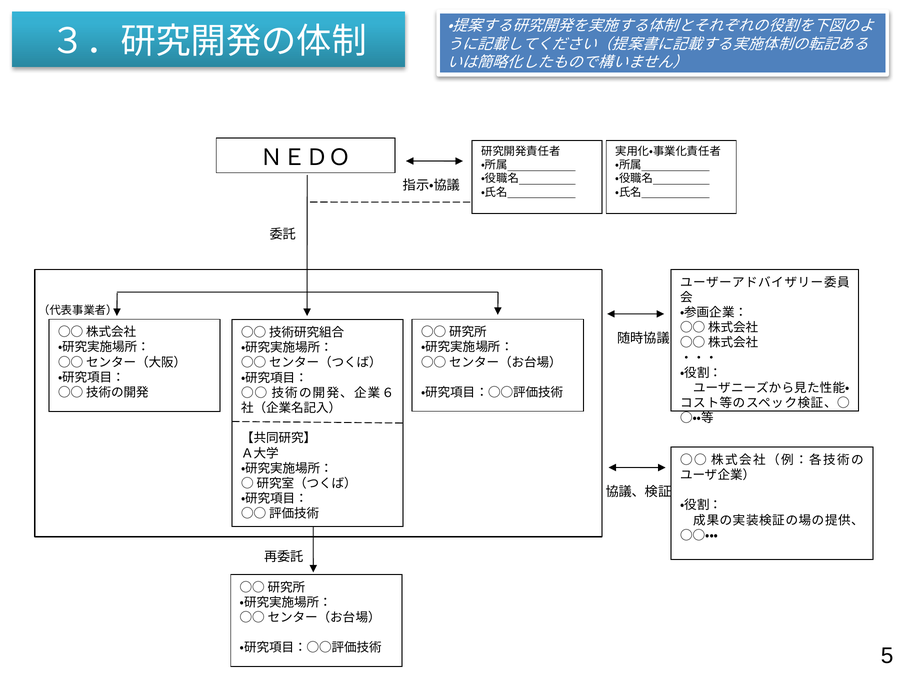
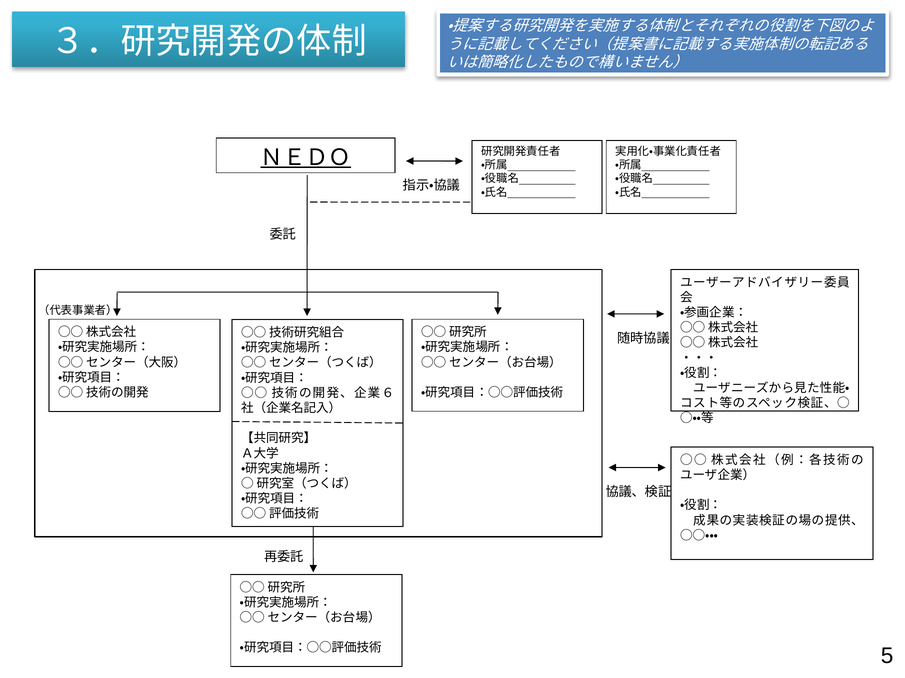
ＮＥＤＯ underline: none -> present (306, 158)
